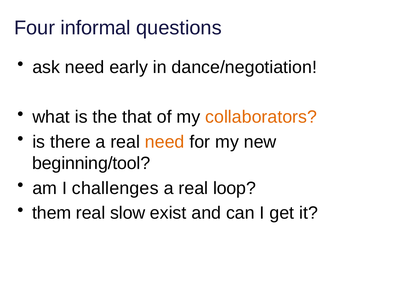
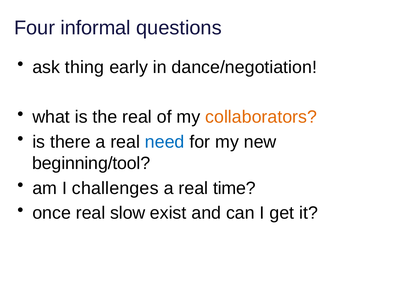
ask need: need -> thing (85, 67)
the that: that -> real (137, 117)
need colour: orange -> blue (165, 142)
loop: loop -> time (235, 188)
them: them -> once (52, 213)
